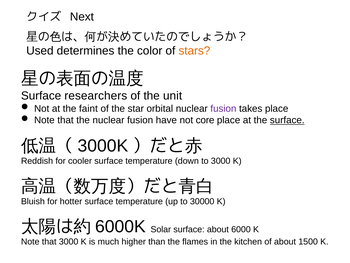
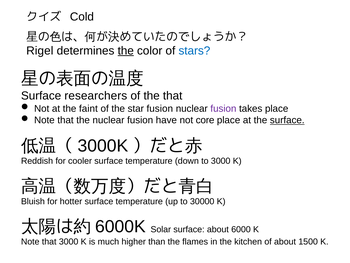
Next: Next -> Cold (82, 17)
Used: Used -> Rigel (40, 51)
the underline: none -> present (126, 51)
stars colour: orange -> blue (194, 51)
the unit: unit -> that (173, 96)
star orbital: orbital -> fusion (160, 108)
